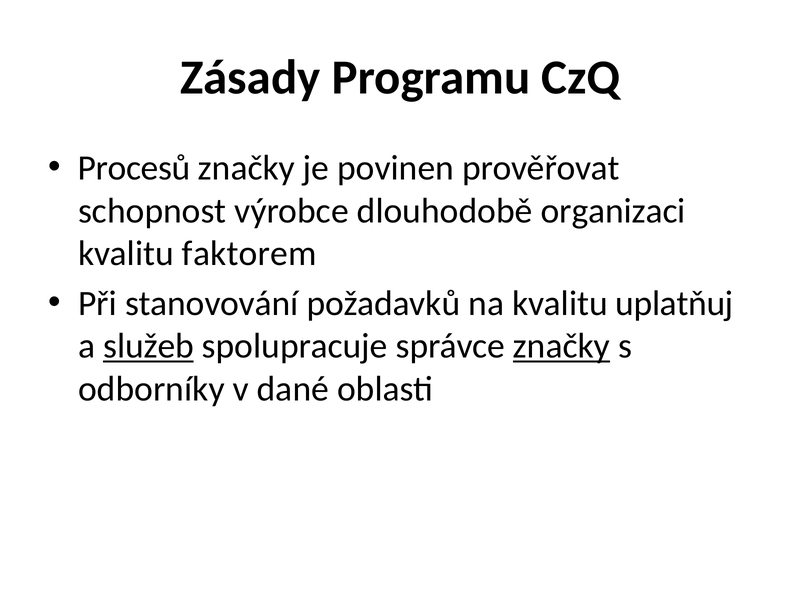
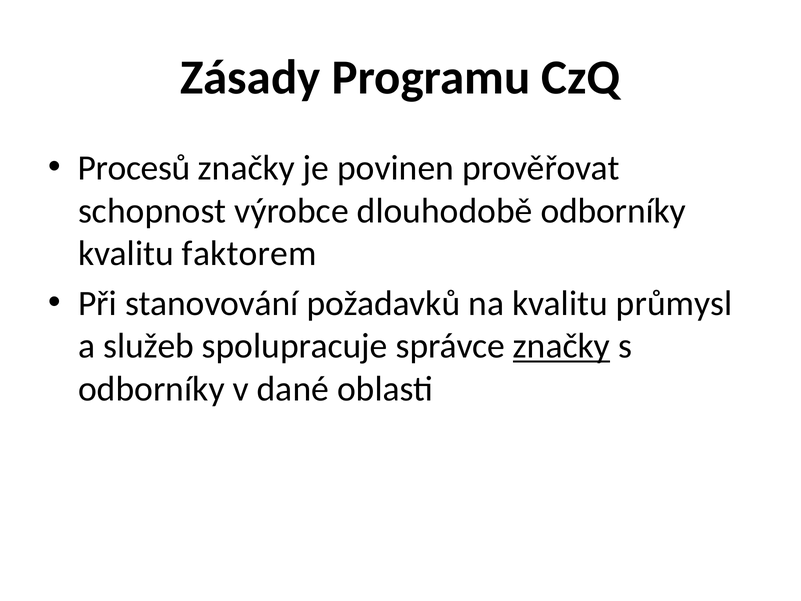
dlouhodobě organizaci: organizaci -> odborníky (613, 211)
uplatňuj: uplatňuj -> průmysl (674, 303)
služeb underline: present -> none (149, 346)
